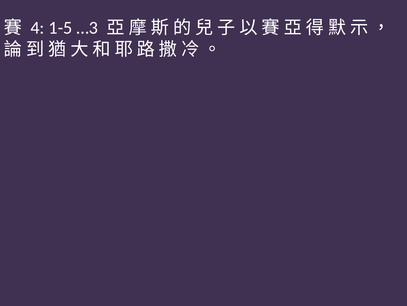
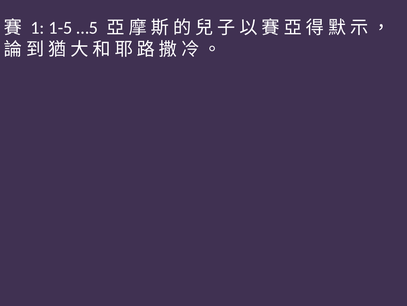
4: 4 -> 1 (37, 28)
…3: …3 -> …5 (87, 28)
